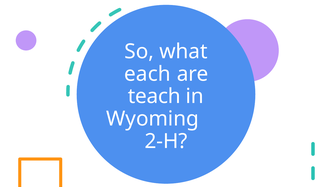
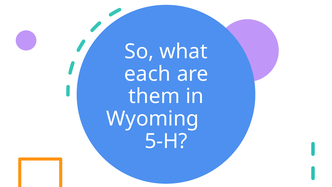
teach: teach -> them (154, 96)
2-H: 2-H -> 5-H (166, 141)
